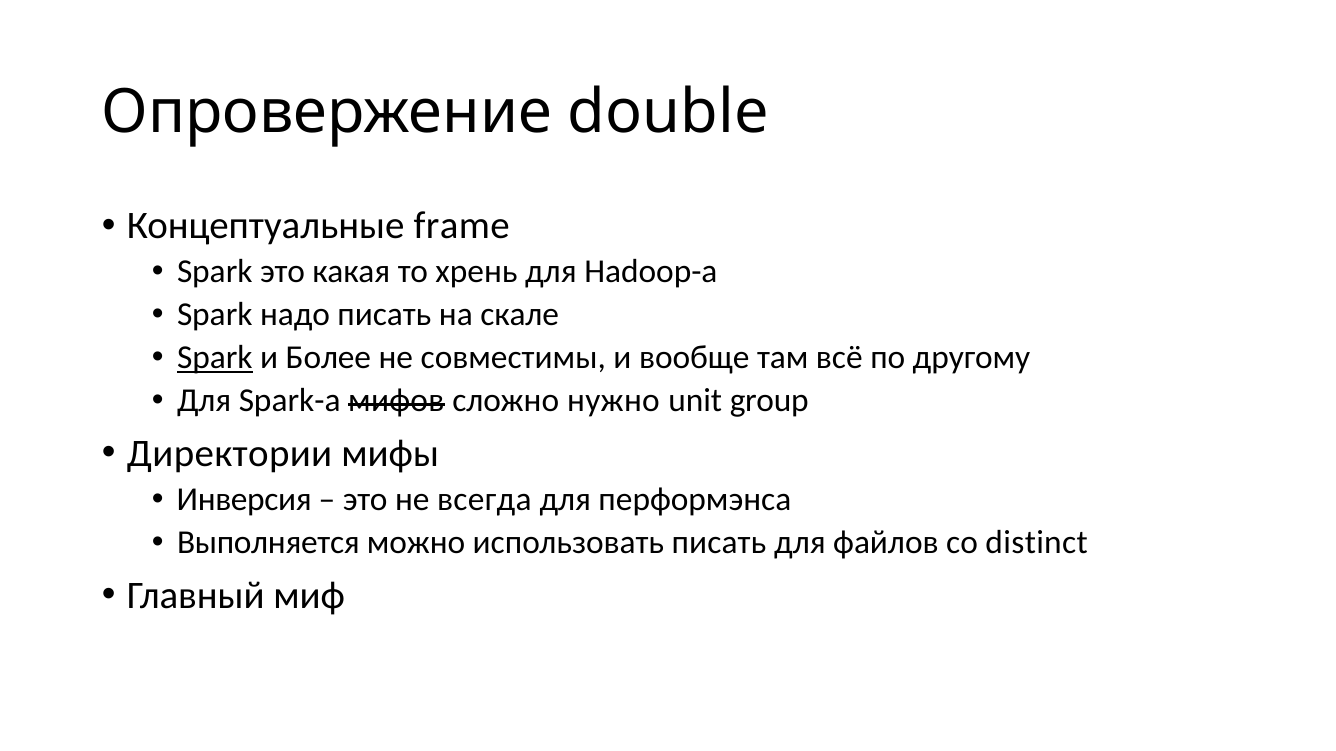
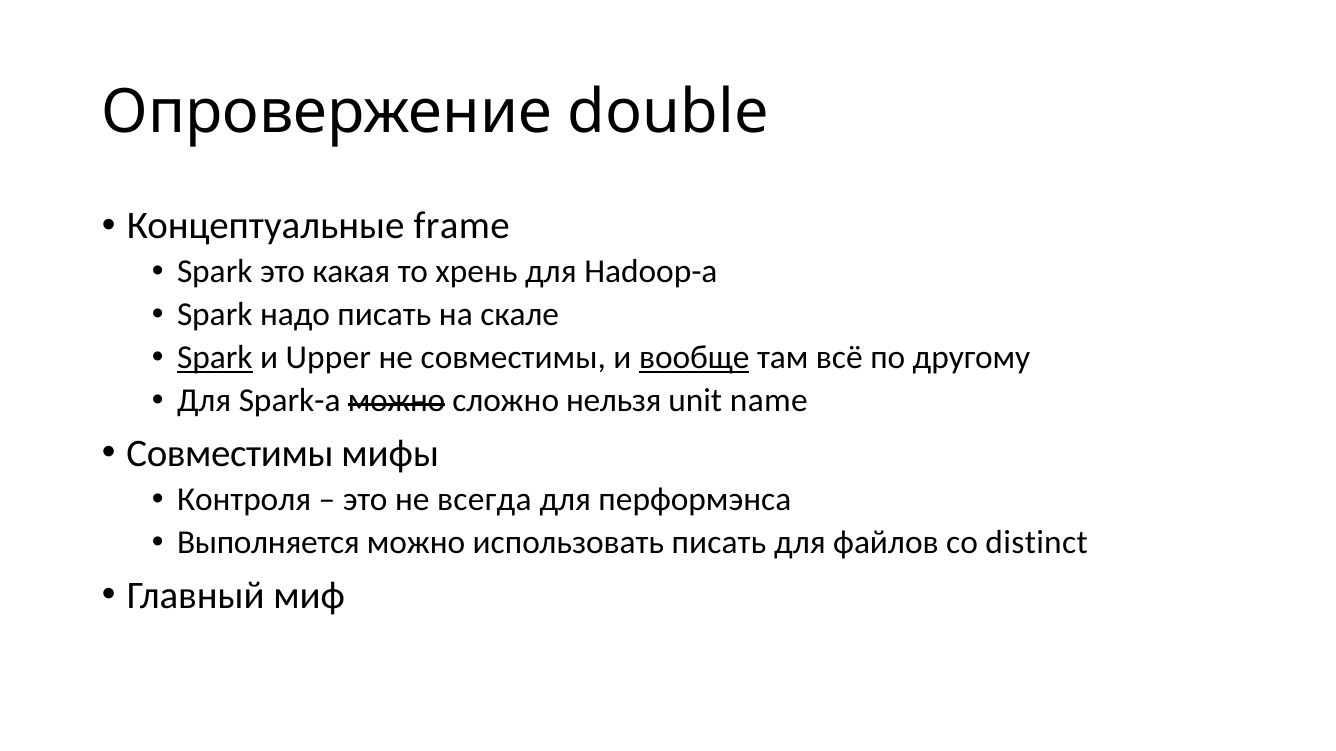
Более: Более -> Upper (328, 358)
вообще underline: none -> present (694, 358)
Spark-а мифов: мифов -> можно (397, 401)
нужно: нужно -> нельзя (614, 401)
group: group -> name (769, 401)
Директории: Директории -> Совместимы (230, 454)
Инверсия: Инверсия -> Контроля (244, 500)
